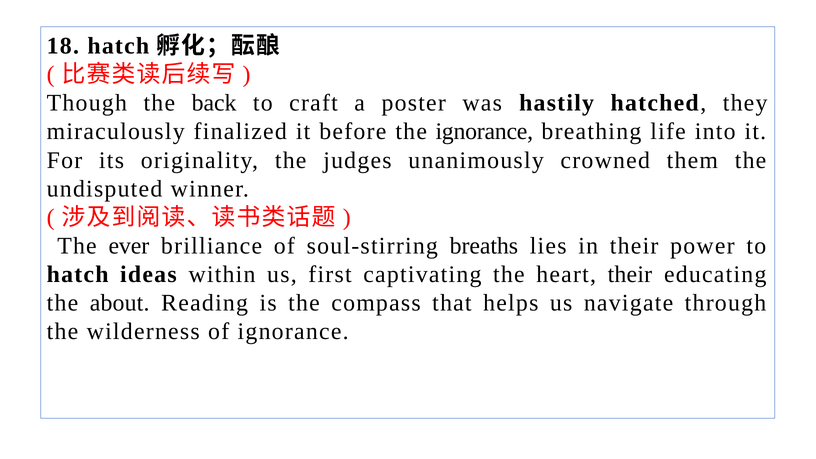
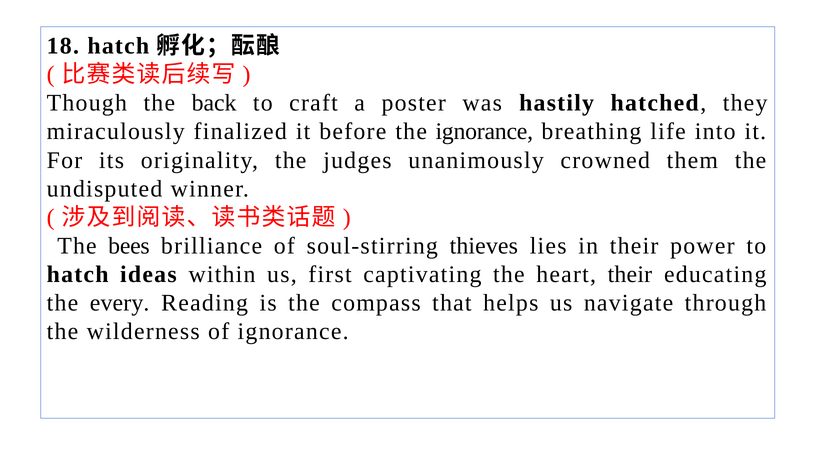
ever: ever -> bees (129, 246)
breaths: breaths -> thieves (484, 246)
about: about -> every (120, 303)
